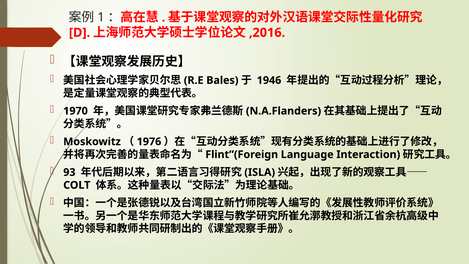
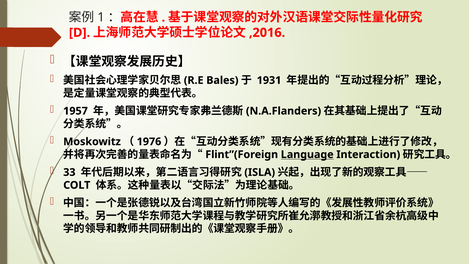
1946: 1946 -> 1931 (269, 80)
1970: 1970 -> 1957 (76, 111)
Language underline: none -> present (307, 154)
93: 93 -> 33 (69, 172)
